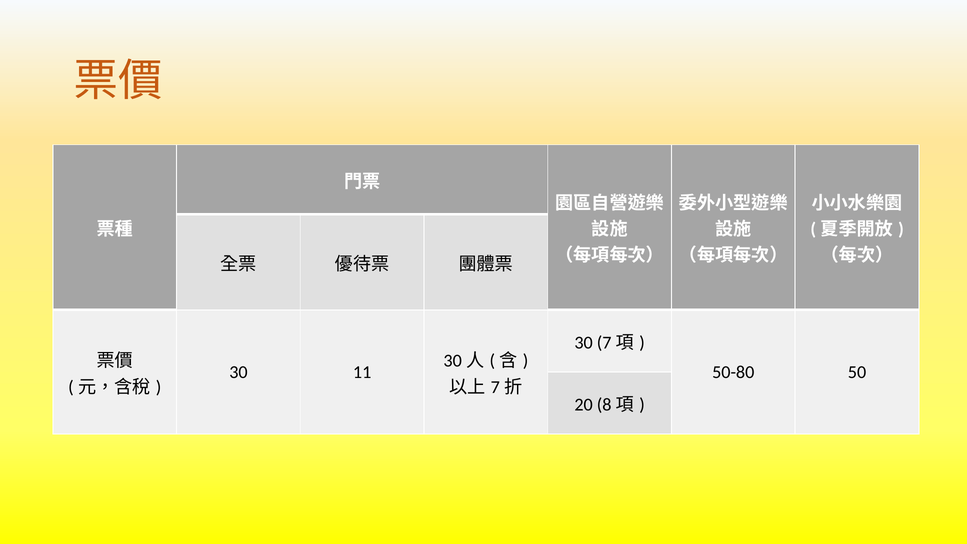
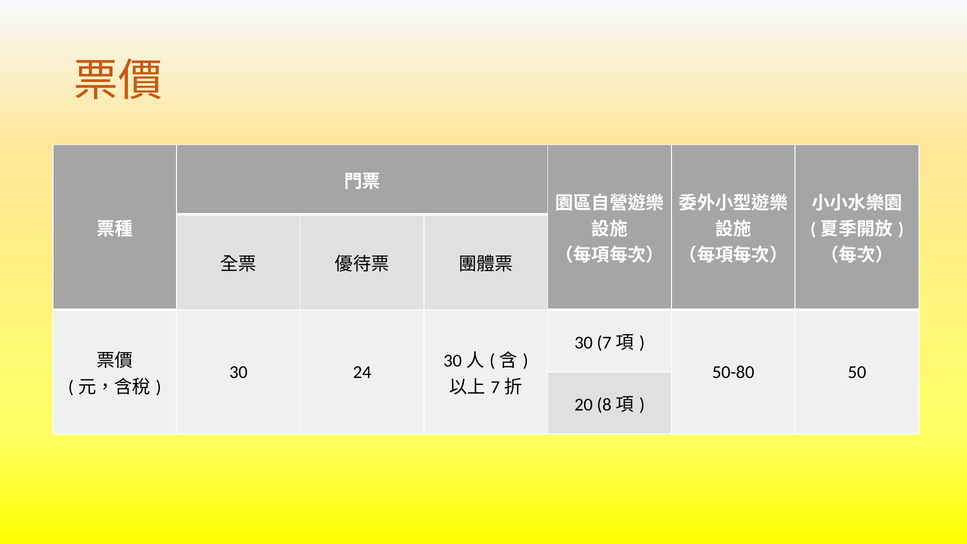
11: 11 -> 24 (362, 372)
